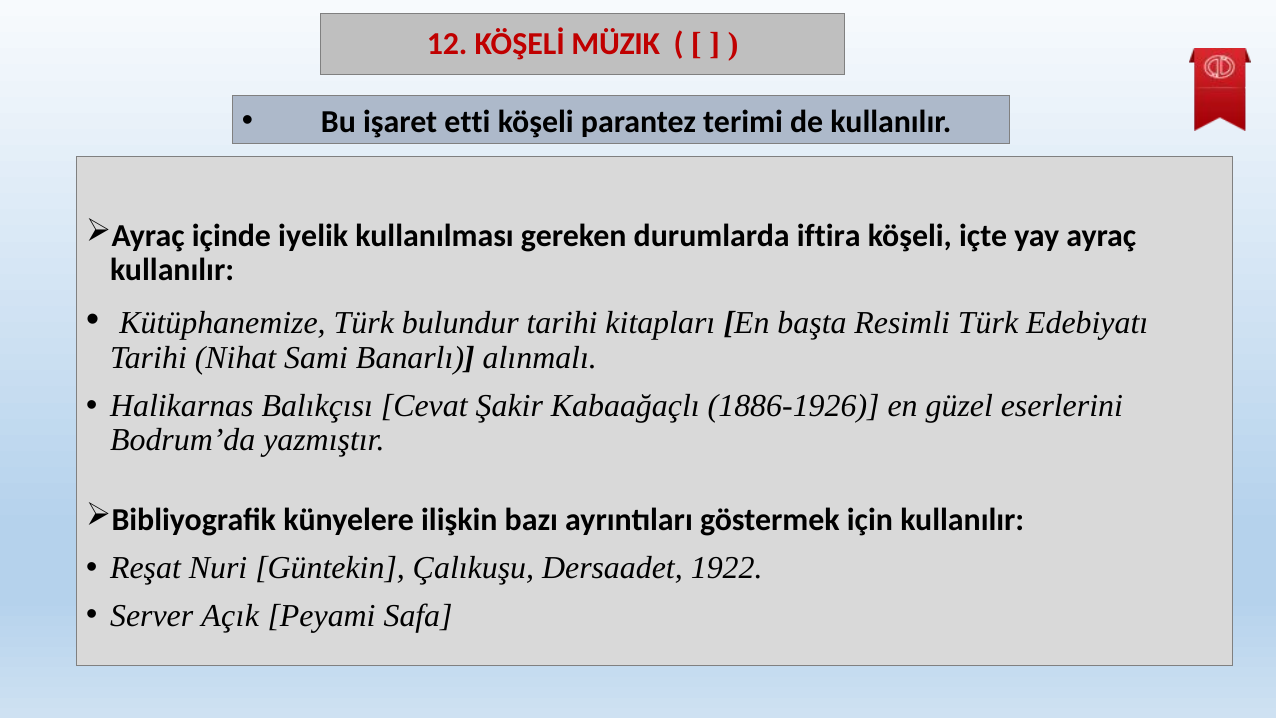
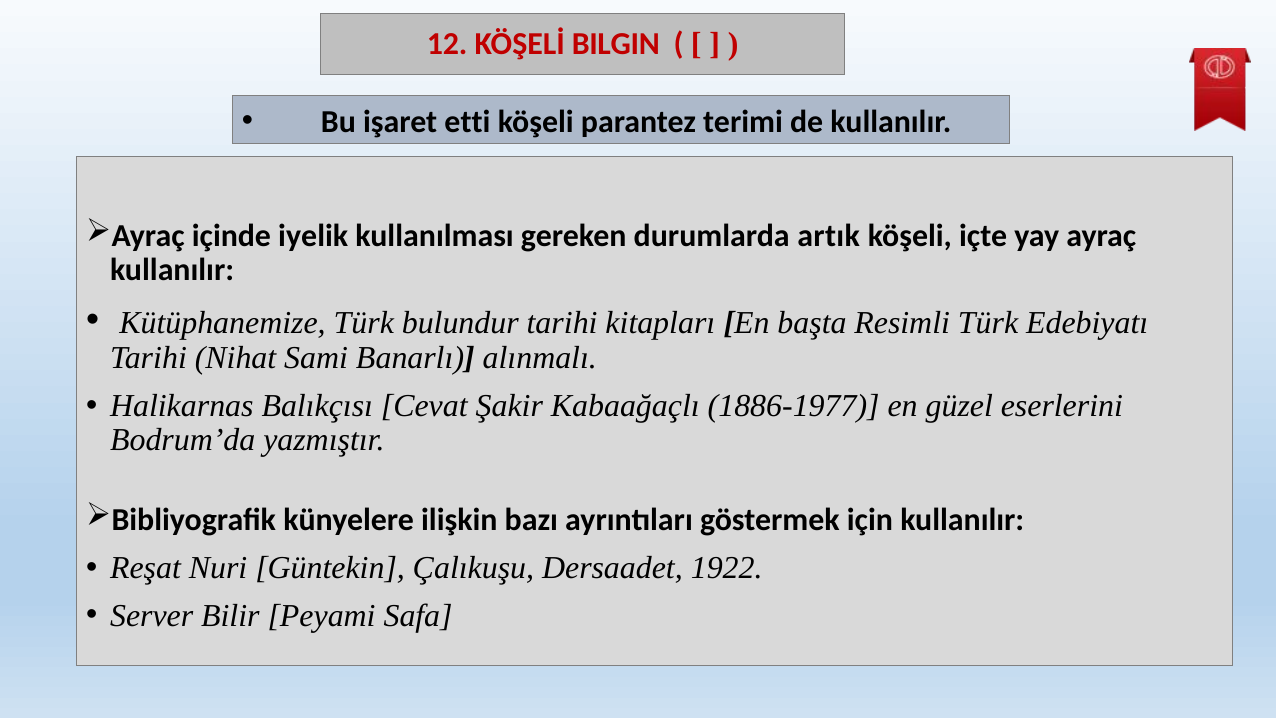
MÜZIK: MÜZIK -> BILGIN (616, 44)
iftira: iftira -> artık (829, 236)
1886-1926: 1886-1926 -> 1886-1977 (794, 406)
Açık: Açık -> Bilir (230, 615)
